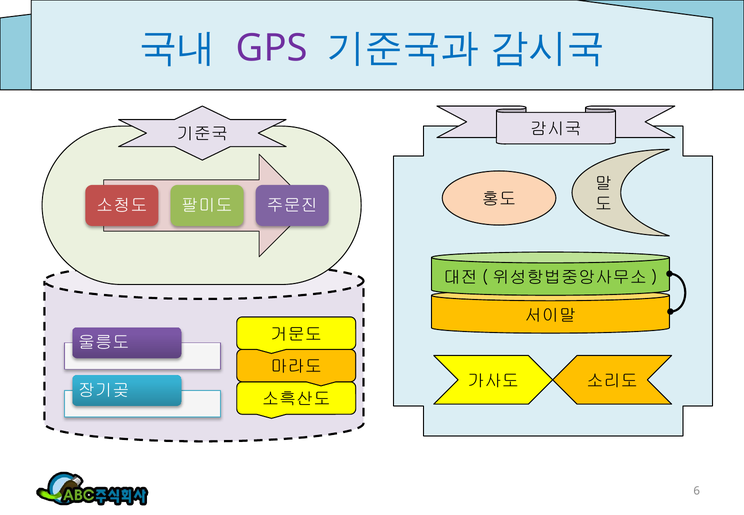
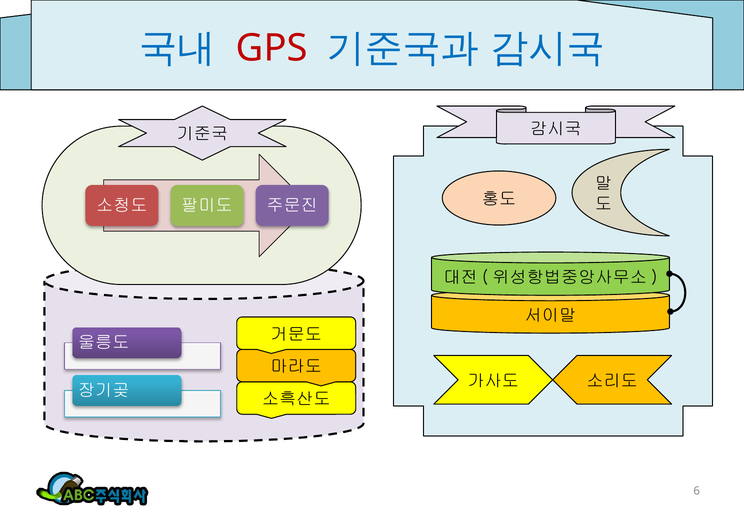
GPS colour: purple -> red (272, 48)
